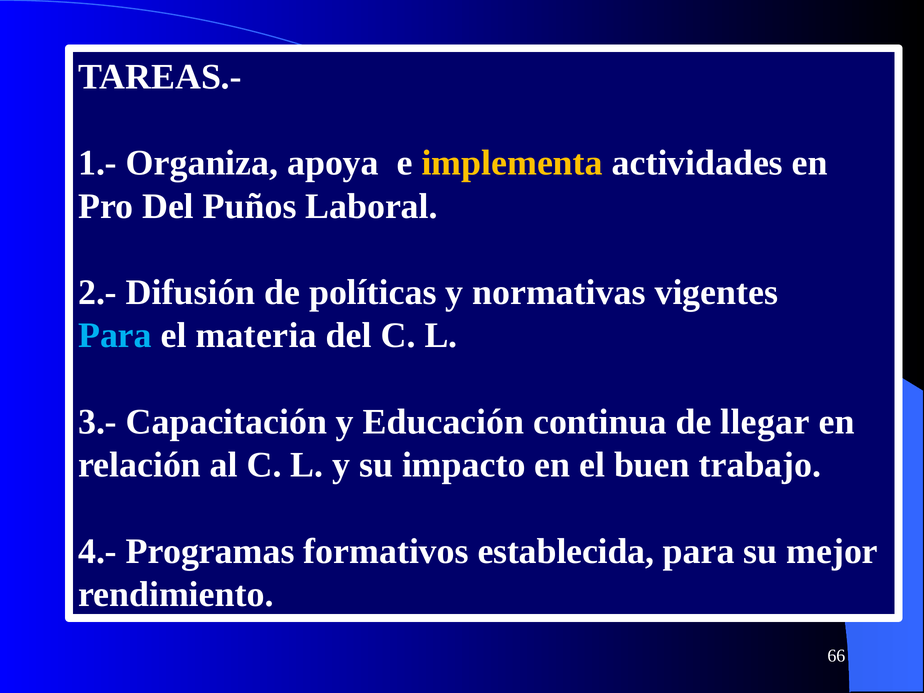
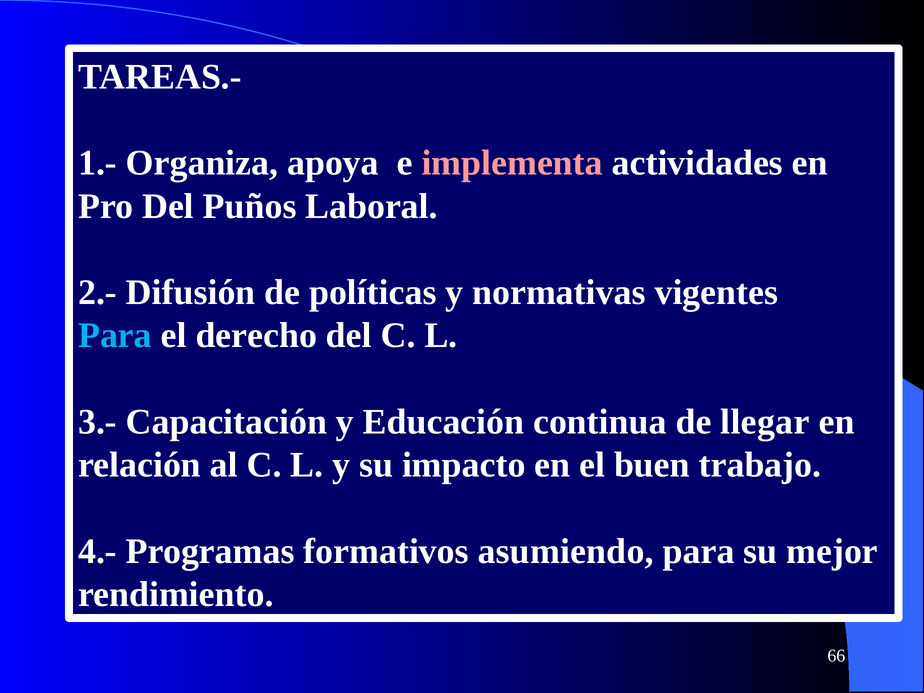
implementa colour: yellow -> pink (512, 163)
materia: materia -> derecho (256, 336)
establecida: establecida -> asumiendo (566, 551)
